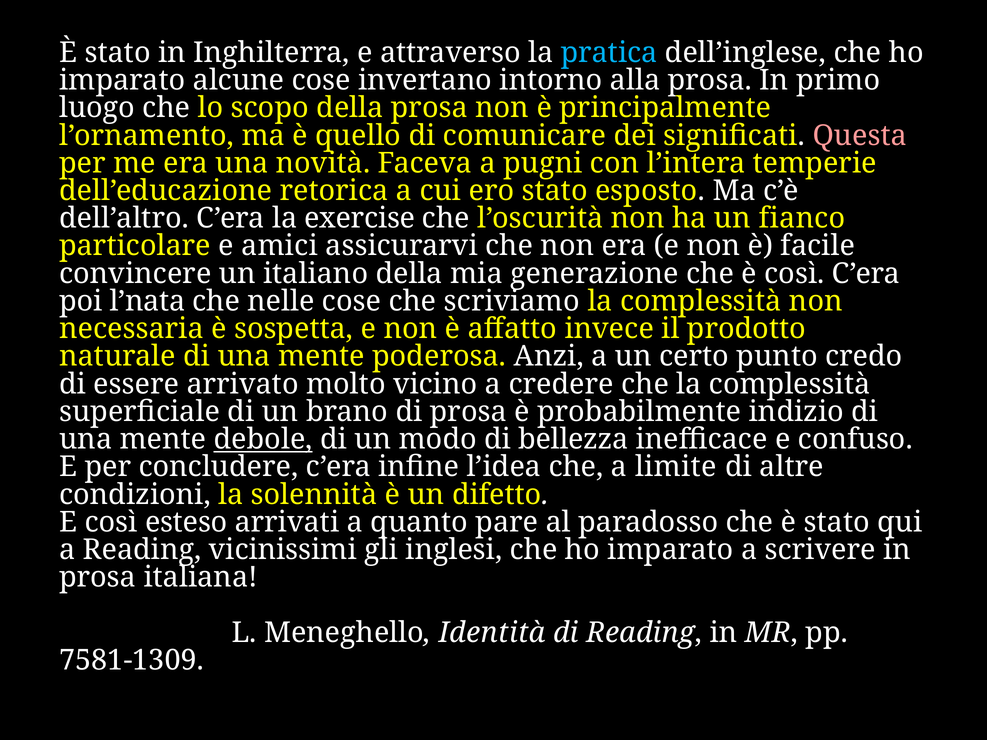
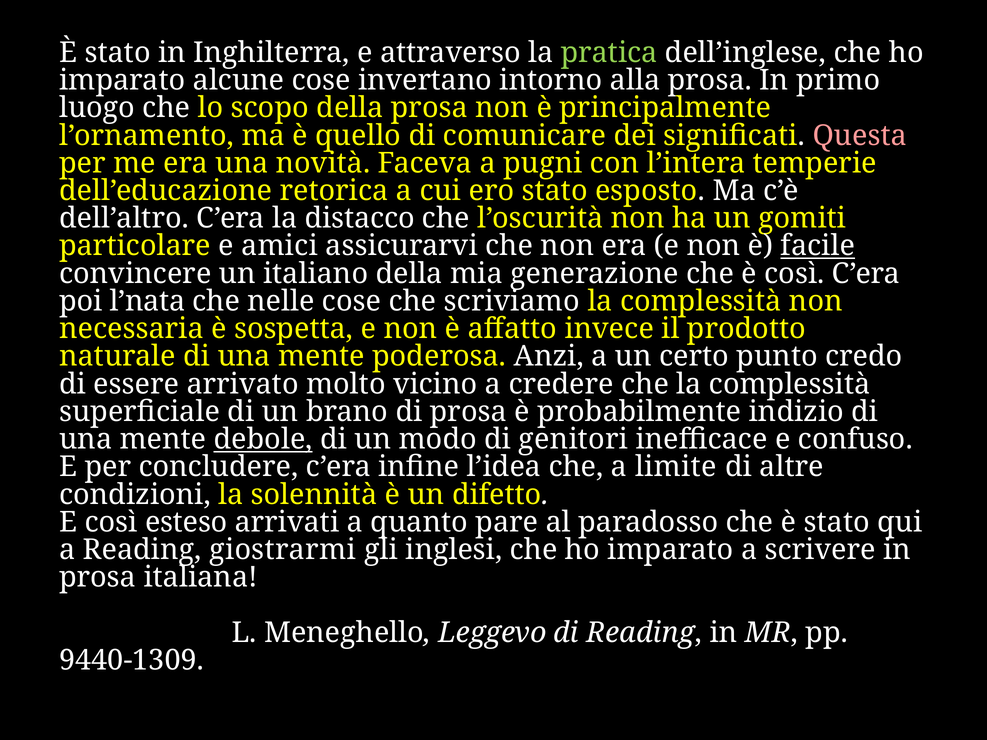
pratica colour: light blue -> light green (609, 53)
exercise: exercise -> distacco (360, 218)
fianco: fianco -> gomiti (802, 218)
facile underline: none -> present (818, 246)
bellezza: bellezza -> genitori (573, 439)
vicinissimi: vicinissimi -> giostrarmi (283, 550)
Identità: Identità -> Leggevo (492, 633)
7581-1309: 7581-1309 -> 9440-1309 (132, 660)
